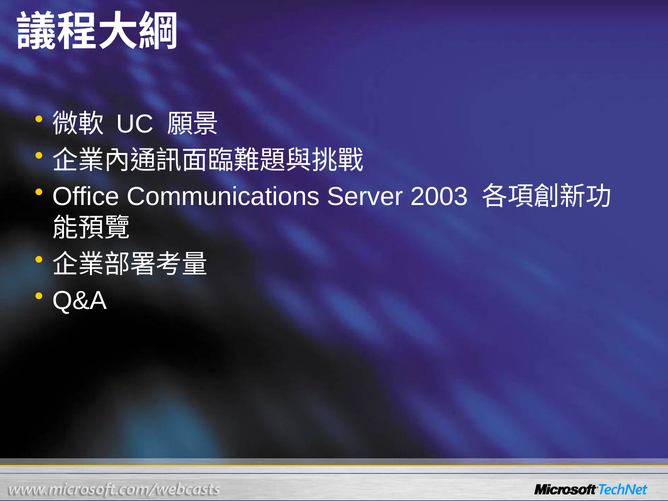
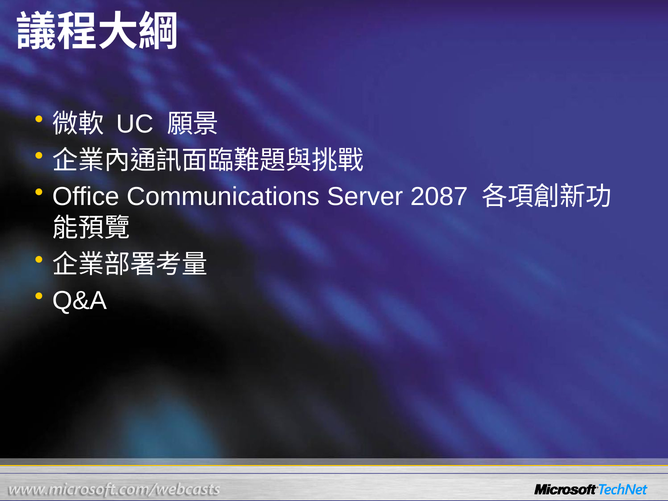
2003: 2003 -> 2087 (439, 197)
